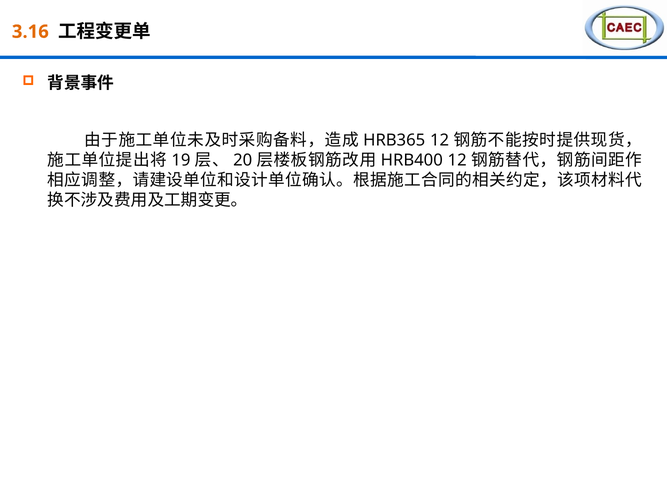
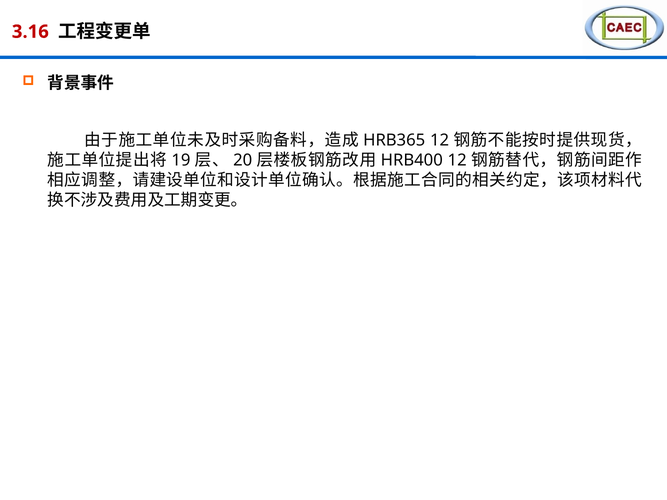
3.16 colour: orange -> red (30, 32)
